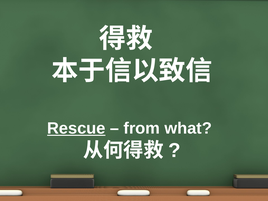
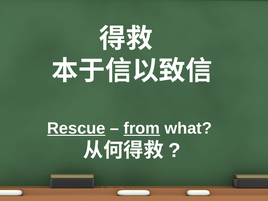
from underline: none -> present (142, 128)
